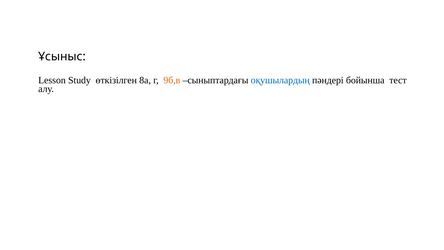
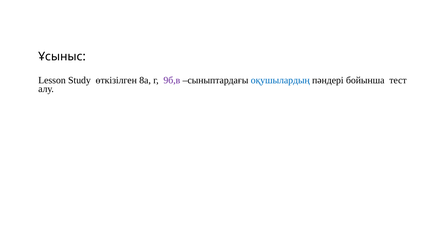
9б,в colour: orange -> purple (172, 80)
